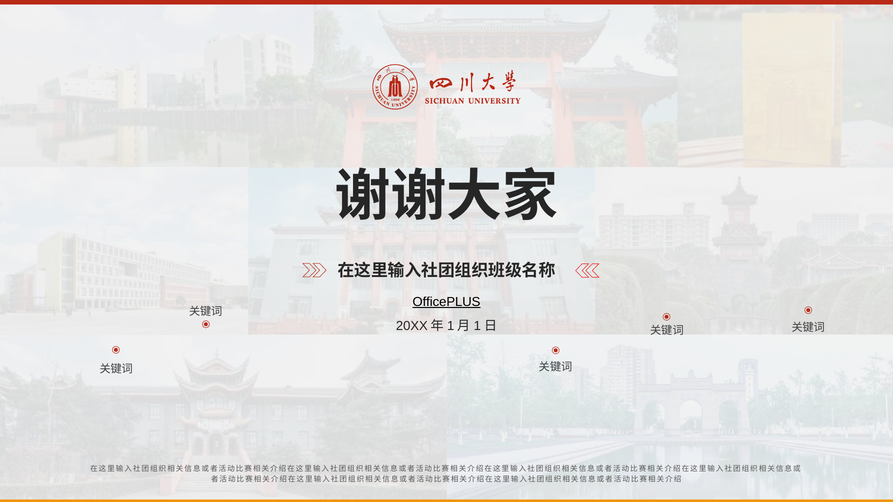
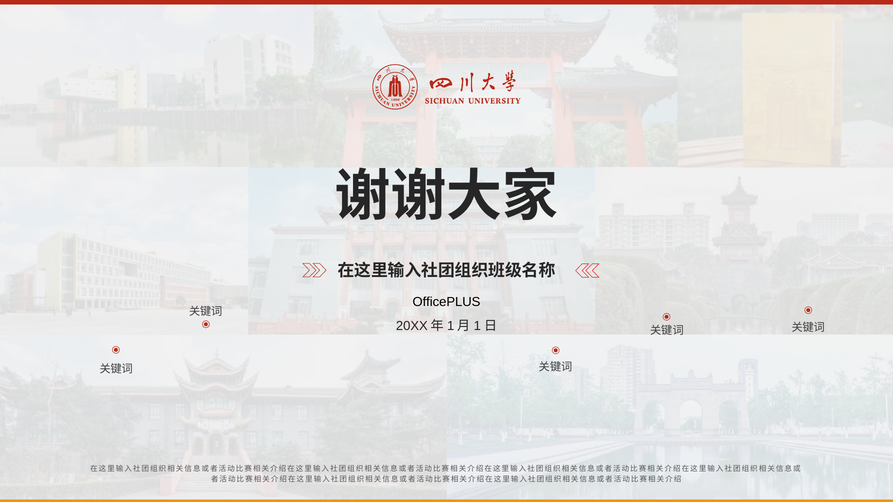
OfficePLUS underline: present -> none (446, 302)
